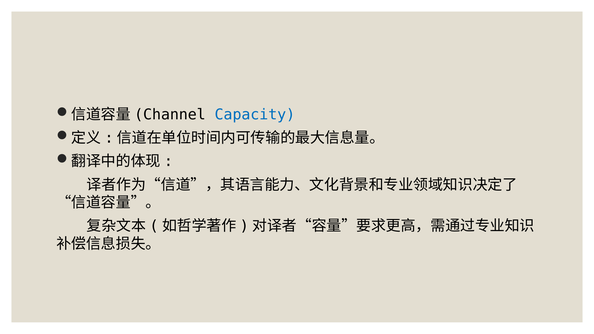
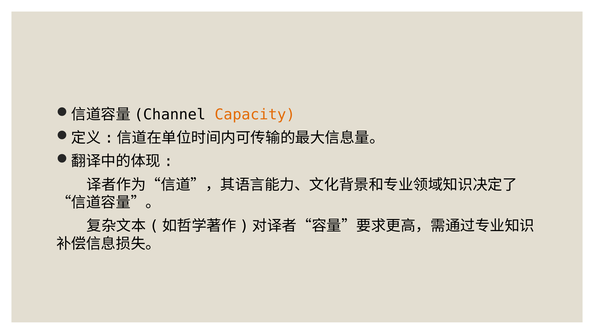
Capacity colour: blue -> orange (255, 115)
